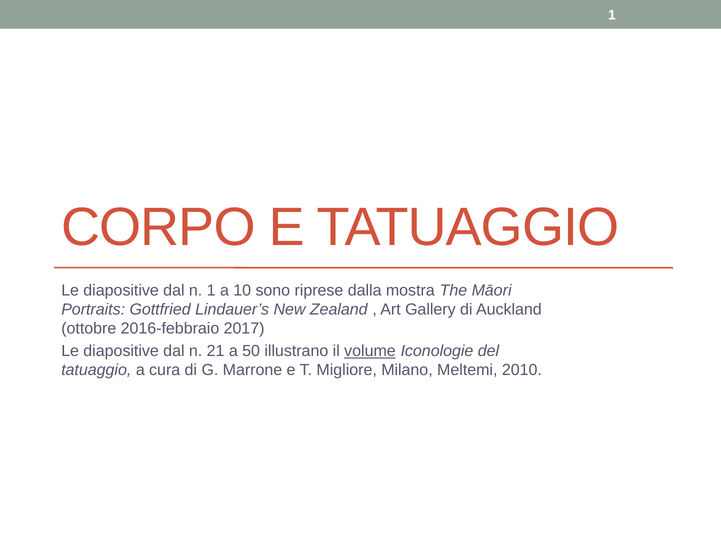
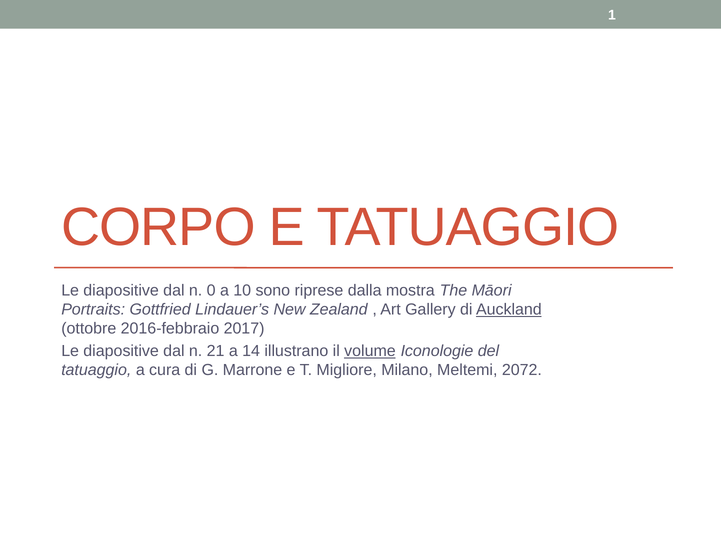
n 1: 1 -> 0 (211, 291)
Auckland underline: none -> present (509, 310)
50: 50 -> 14 (251, 351)
2010: 2010 -> 2072 (522, 371)
